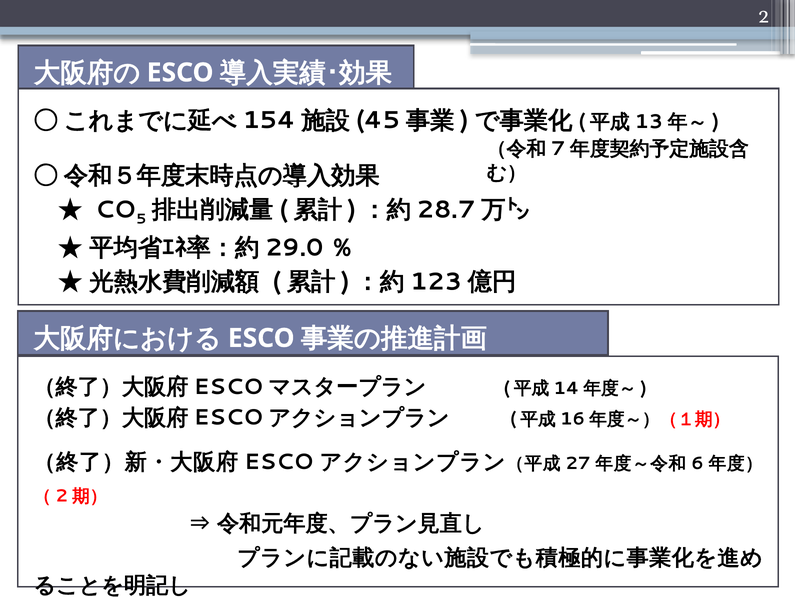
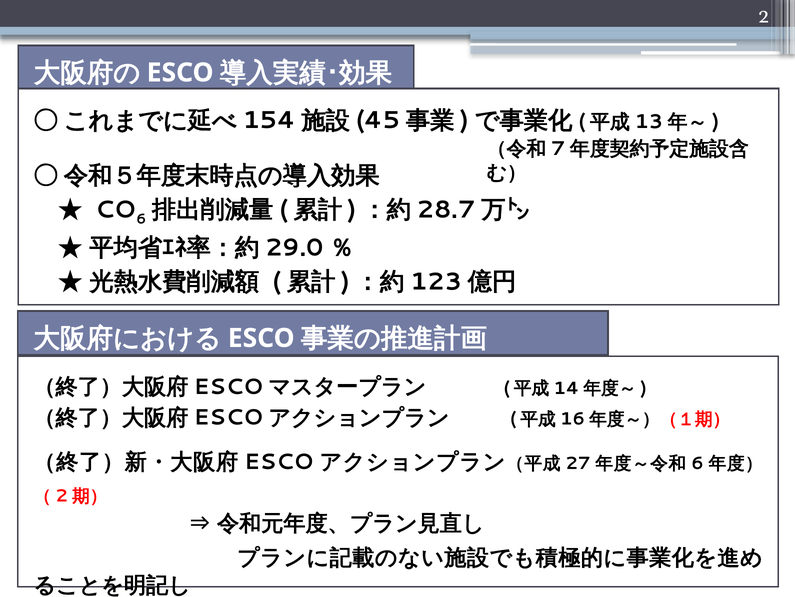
5: 5 -> 6 (141, 219)
